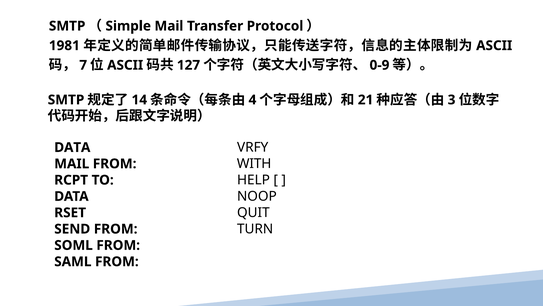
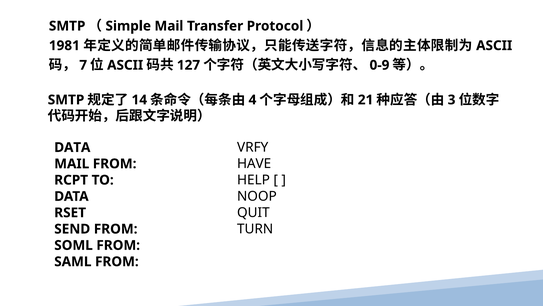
WITH: WITH -> HAVE (254, 163)
